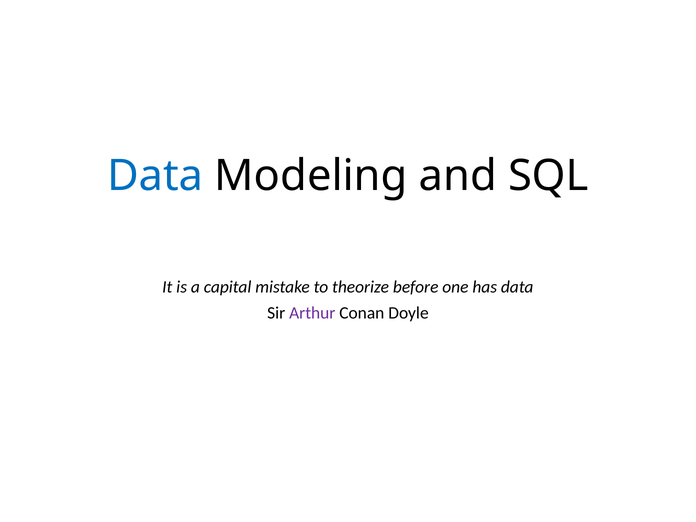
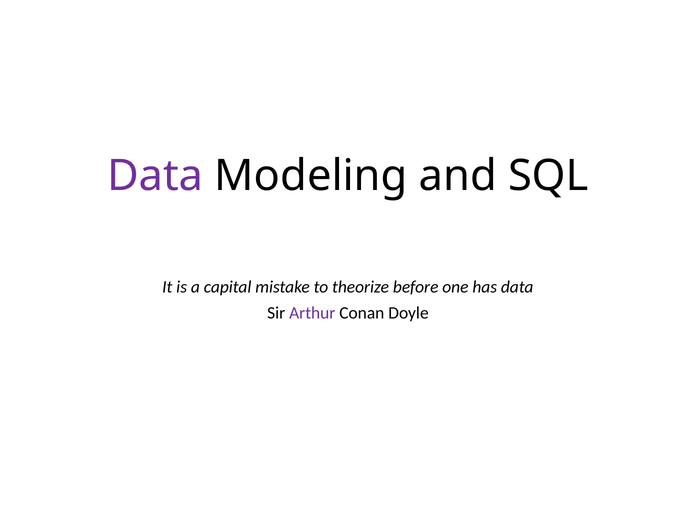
Data colour: blue -> purple (155, 176)
